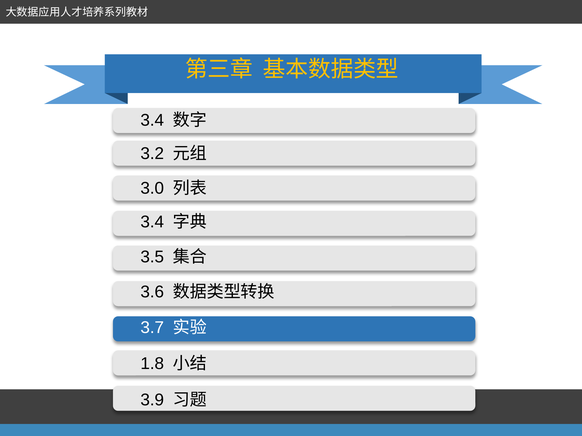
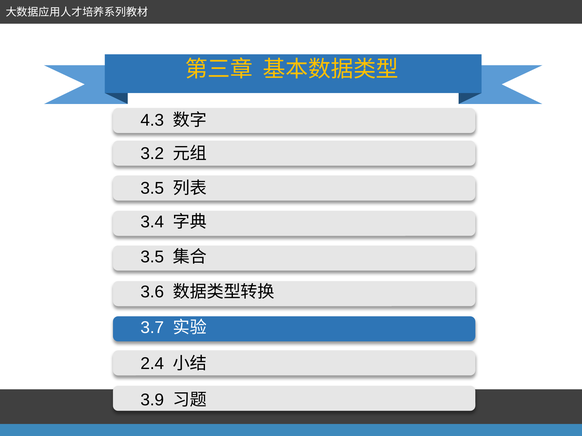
3.4: 3.4 -> 4.3 (152, 120)
3.0: 3.0 -> 3.5 (152, 189)
1.8: 1.8 -> 2.4 (152, 364)
